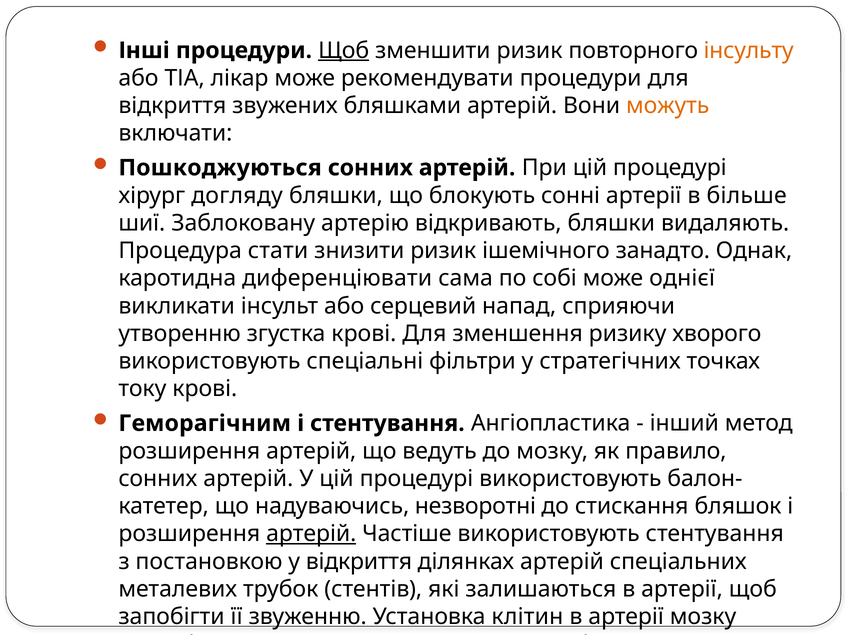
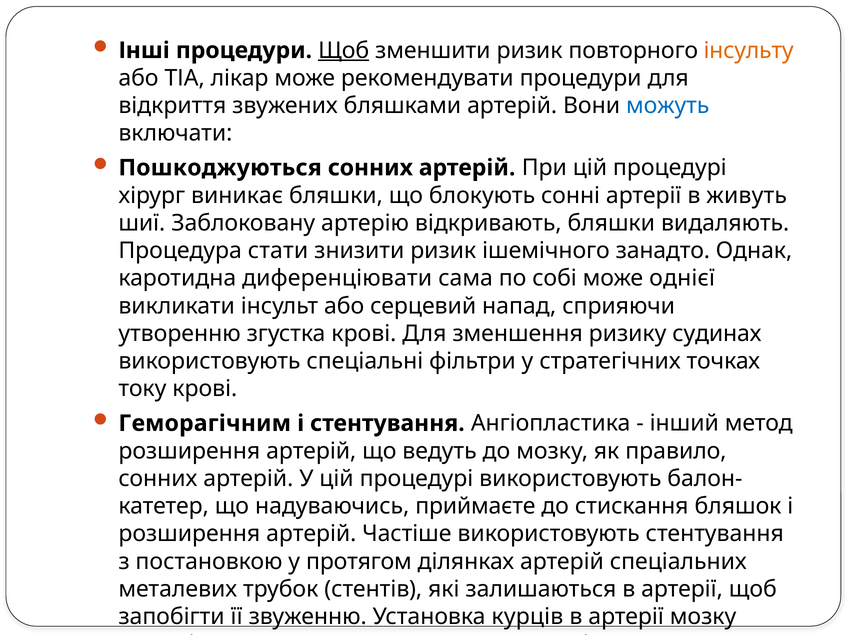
можуть colour: orange -> blue (668, 106)
догляду: догляду -> виникає (237, 195)
більше: більше -> живуть (747, 195)
хворого: хворого -> судинах (717, 334)
незворотні: незворотні -> приймаєте (475, 506)
артерій underline: present -> none (311, 534)
у відкриття: відкриття -> протягом (359, 562)
клітин: клітин -> курців (527, 617)
